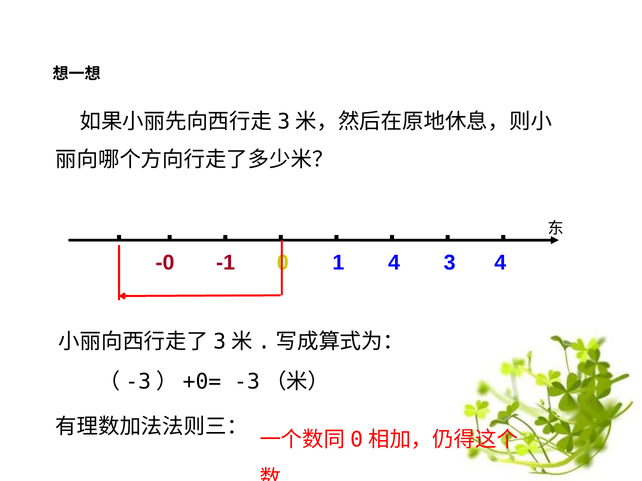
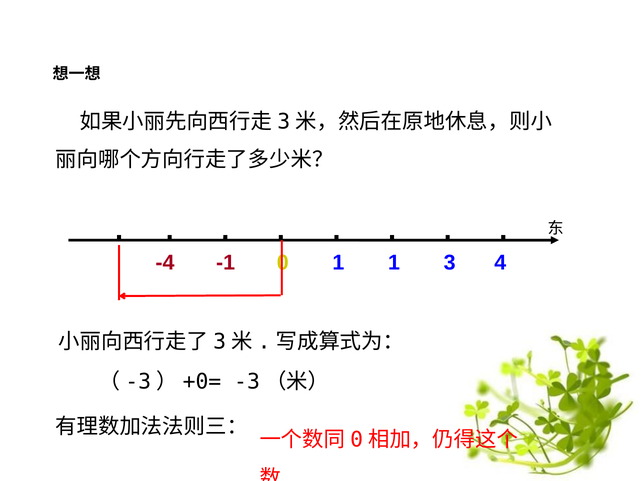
-0: -0 -> -4 (165, 263)
1 4: 4 -> 1 (394, 263)
